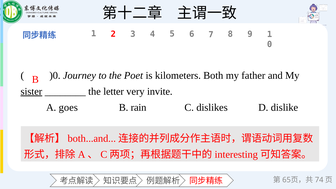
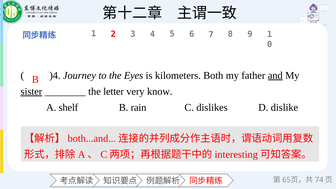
)0: )0 -> )4 (55, 75)
Poet: Poet -> Eyes (134, 75)
and underline: none -> present (275, 75)
invite: invite -> know (160, 91)
goes: goes -> shelf (68, 107)
